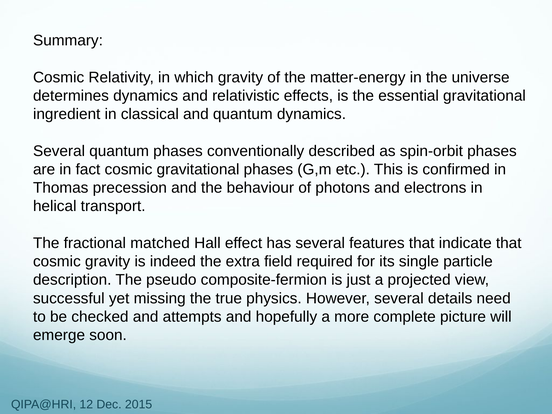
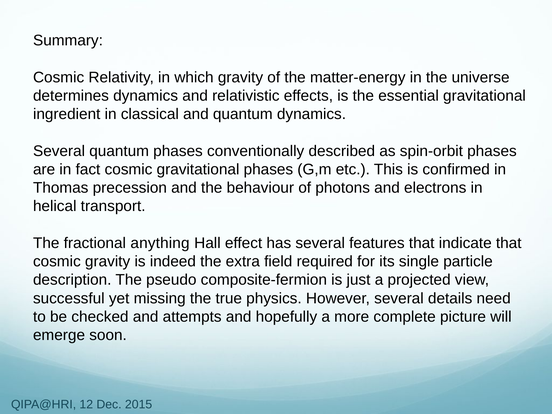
matched: matched -> anything (160, 243)
